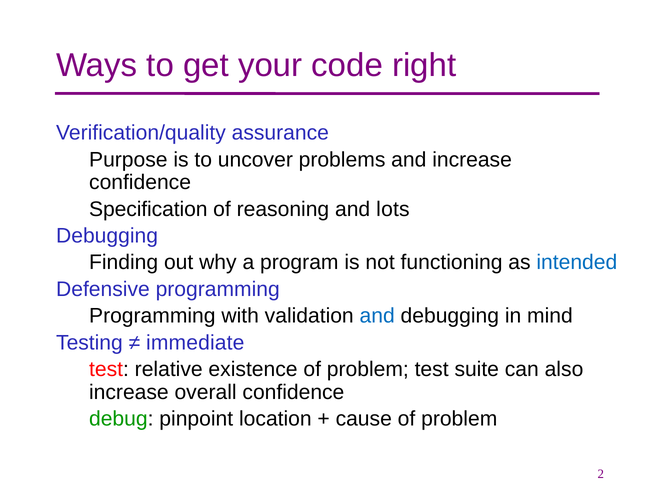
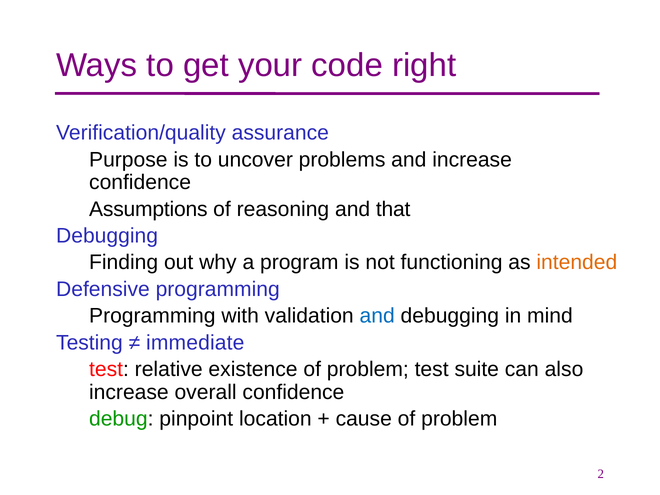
Specification: Specification -> Assumptions (148, 209)
lots: lots -> that (393, 209)
intended colour: blue -> orange (577, 263)
